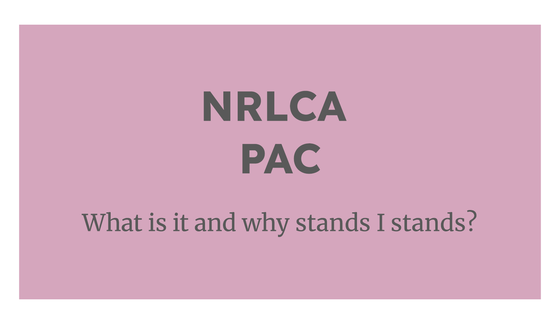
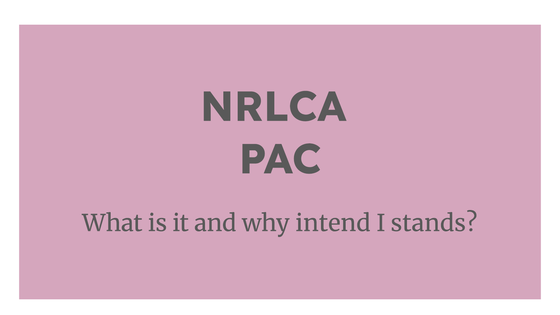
why stands: stands -> intend (333, 223)
